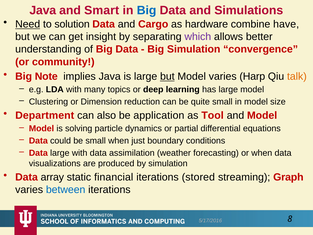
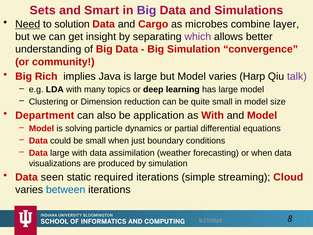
Java: Java -> Sets (43, 10)
Big colour: blue -> purple (147, 10)
hardware: hardware -> microbes (206, 24)
have: have -> layer (286, 24)
Note: Note -> Rich (46, 76)
but underline: present -> none (167, 76)
talk colour: orange -> purple (297, 76)
as Tool: Tool -> With (213, 115)
array: array -> seen (52, 177)
financial: financial -> required (114, 177)
stored: stored -> simple (198, 177)
Graph: Graph -> Cloud (288, 177)
